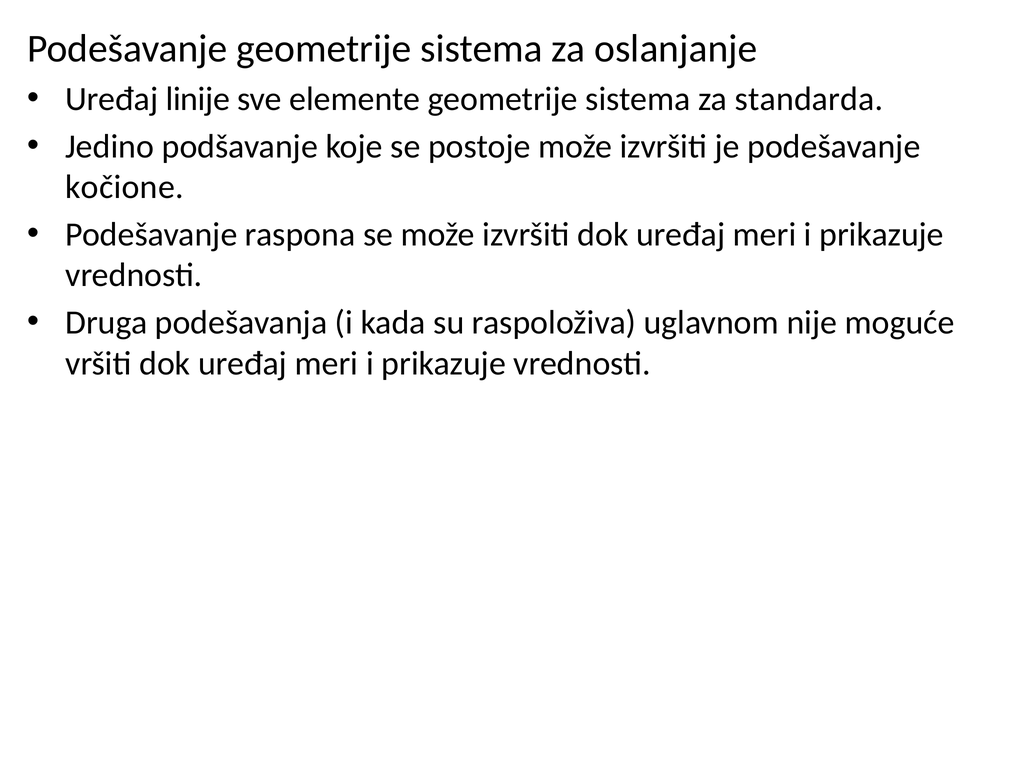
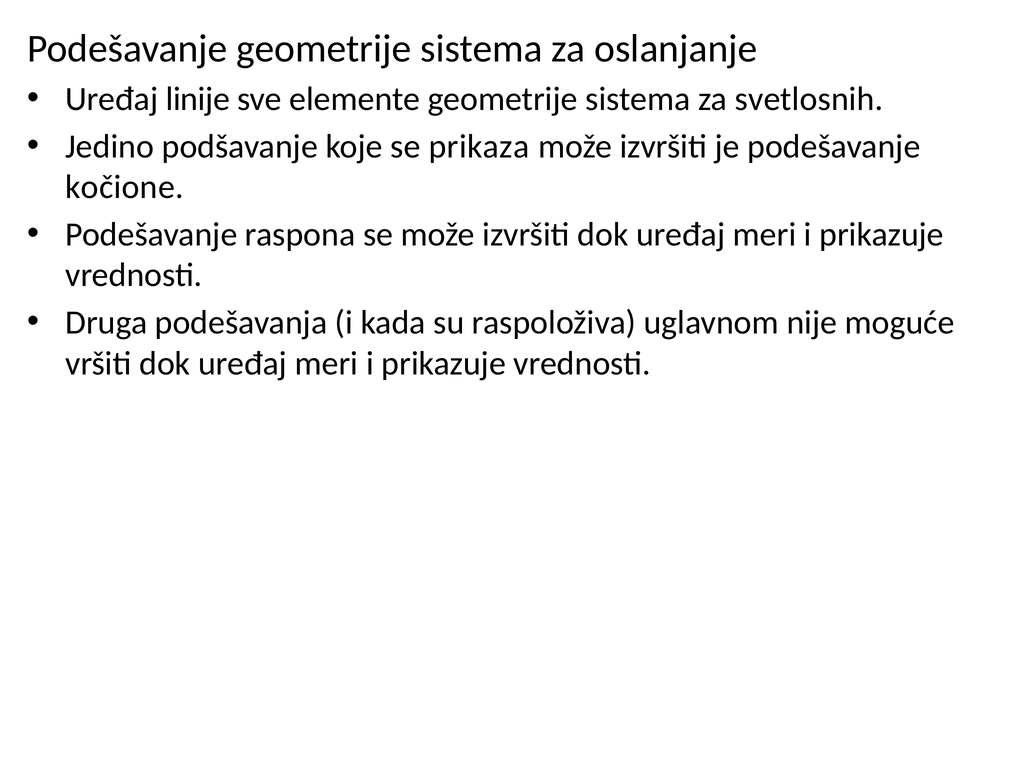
standarda: standarda -> svetlosnih (809, 99)
postoje: postoje -> prikaza (479, 146)
